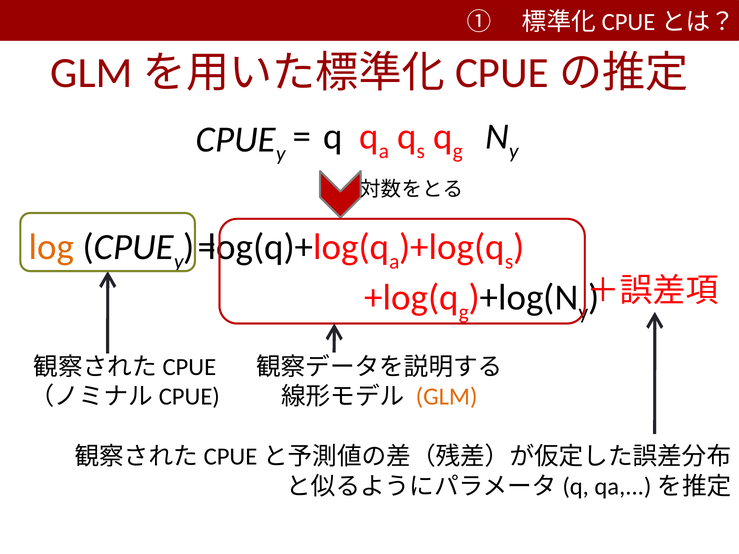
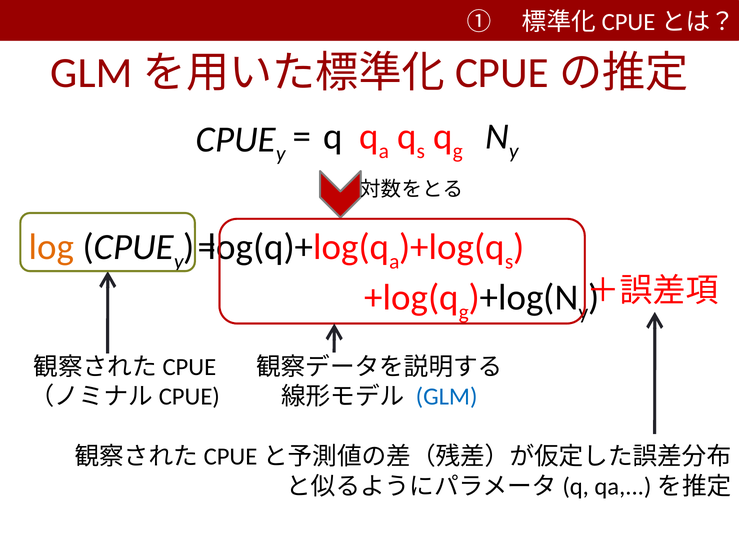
GLM colour: orange -> blue (447, 397)
